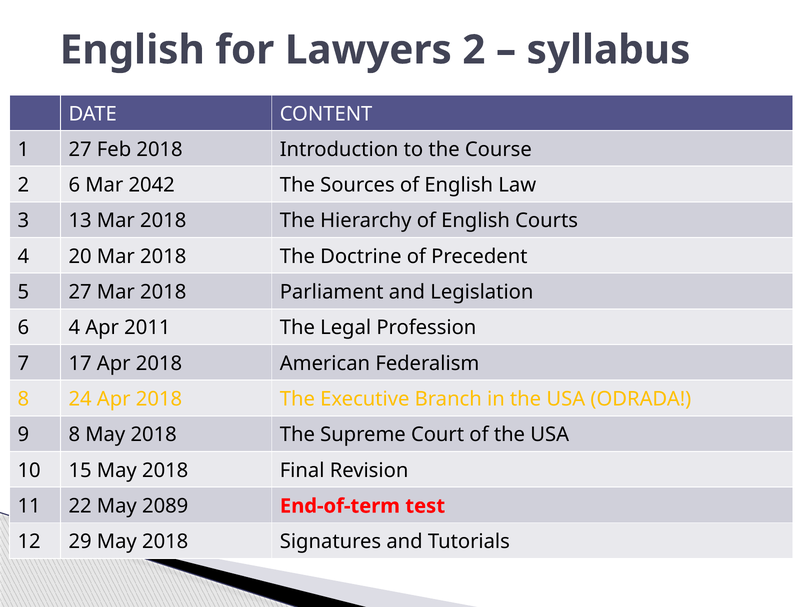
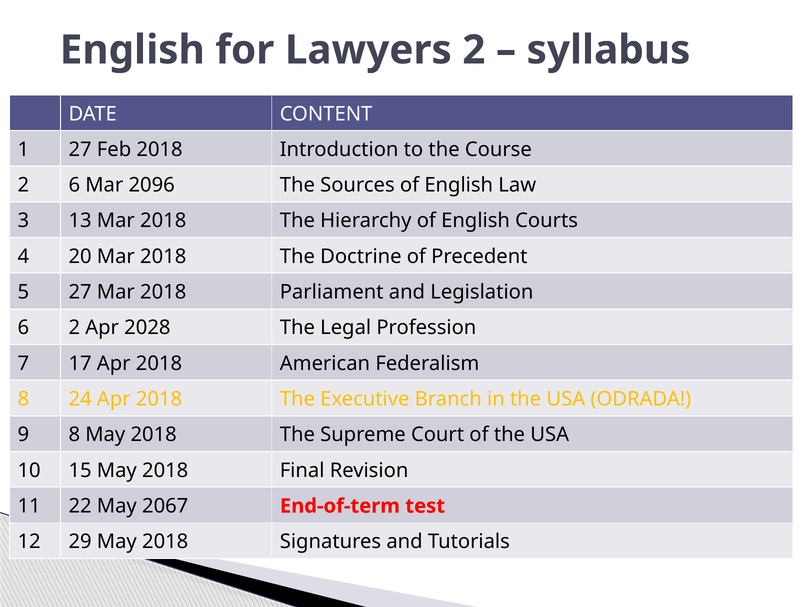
2042: 2042 -> 2096 (152, 185)
6 4: 4 -> 2 (74, 328)
2011: 2011 -> 2028 (147, 328)
2089: 2089 -> 2067 (165, 506)
